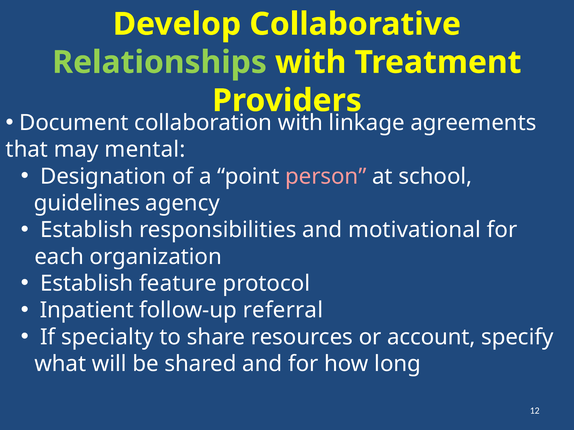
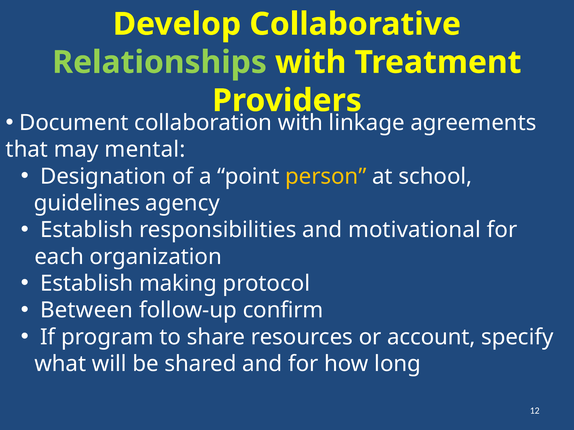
person colour: pink -> yellow (326, 177)
feature: feature -> making (178, 284)
Inpatient: Inpatient -> Between (87, 311)
referral: referral -> confirm (283, 311)
specialty: specialty -> program (107, 337)
